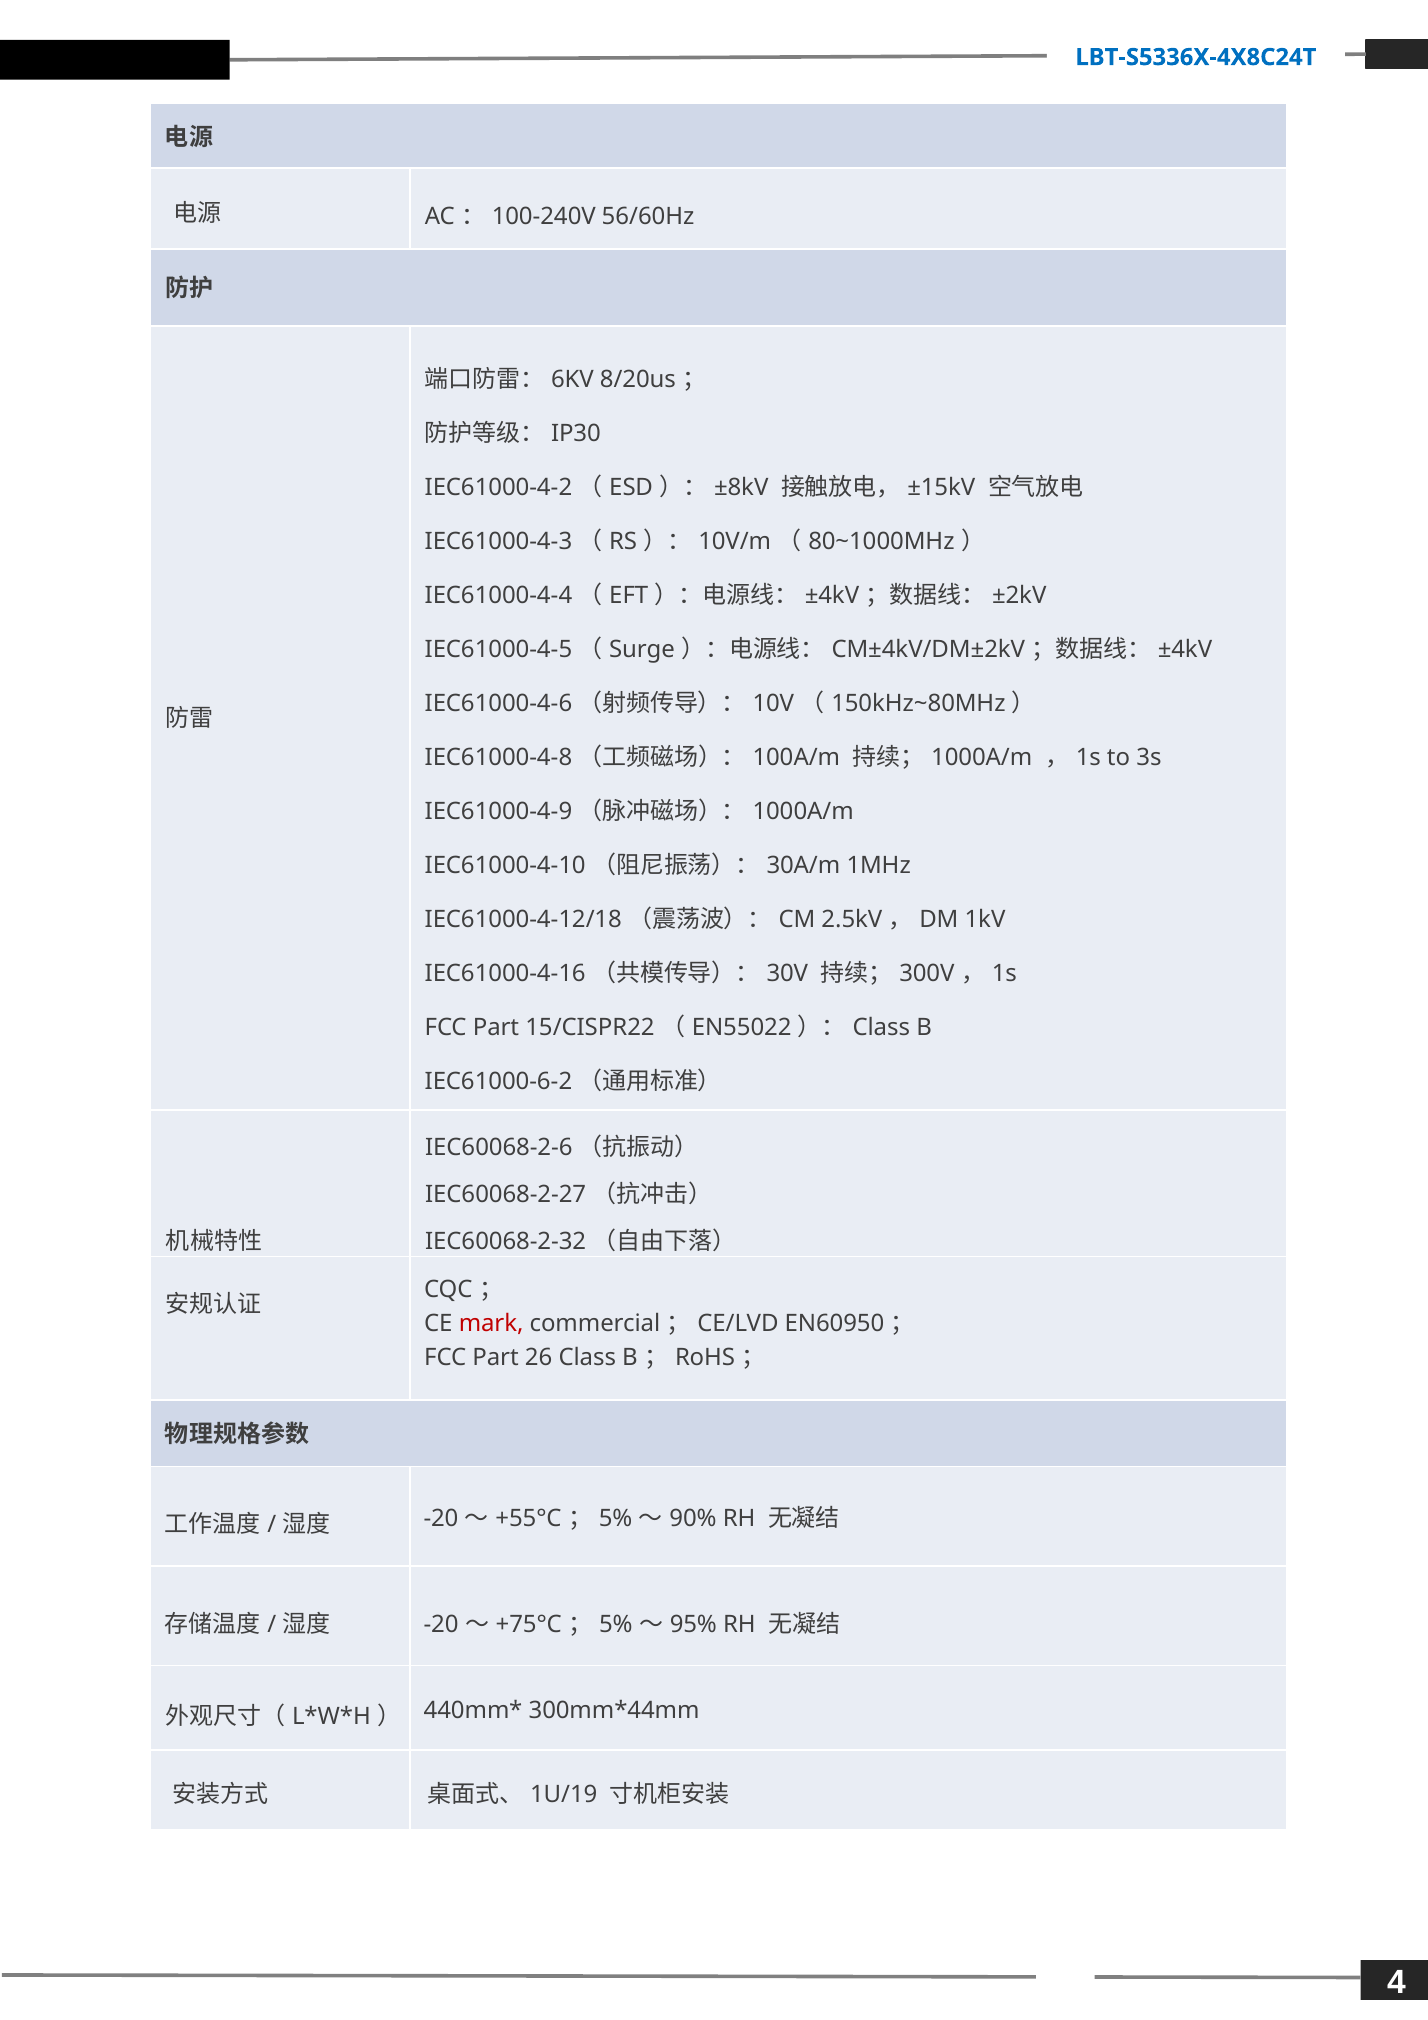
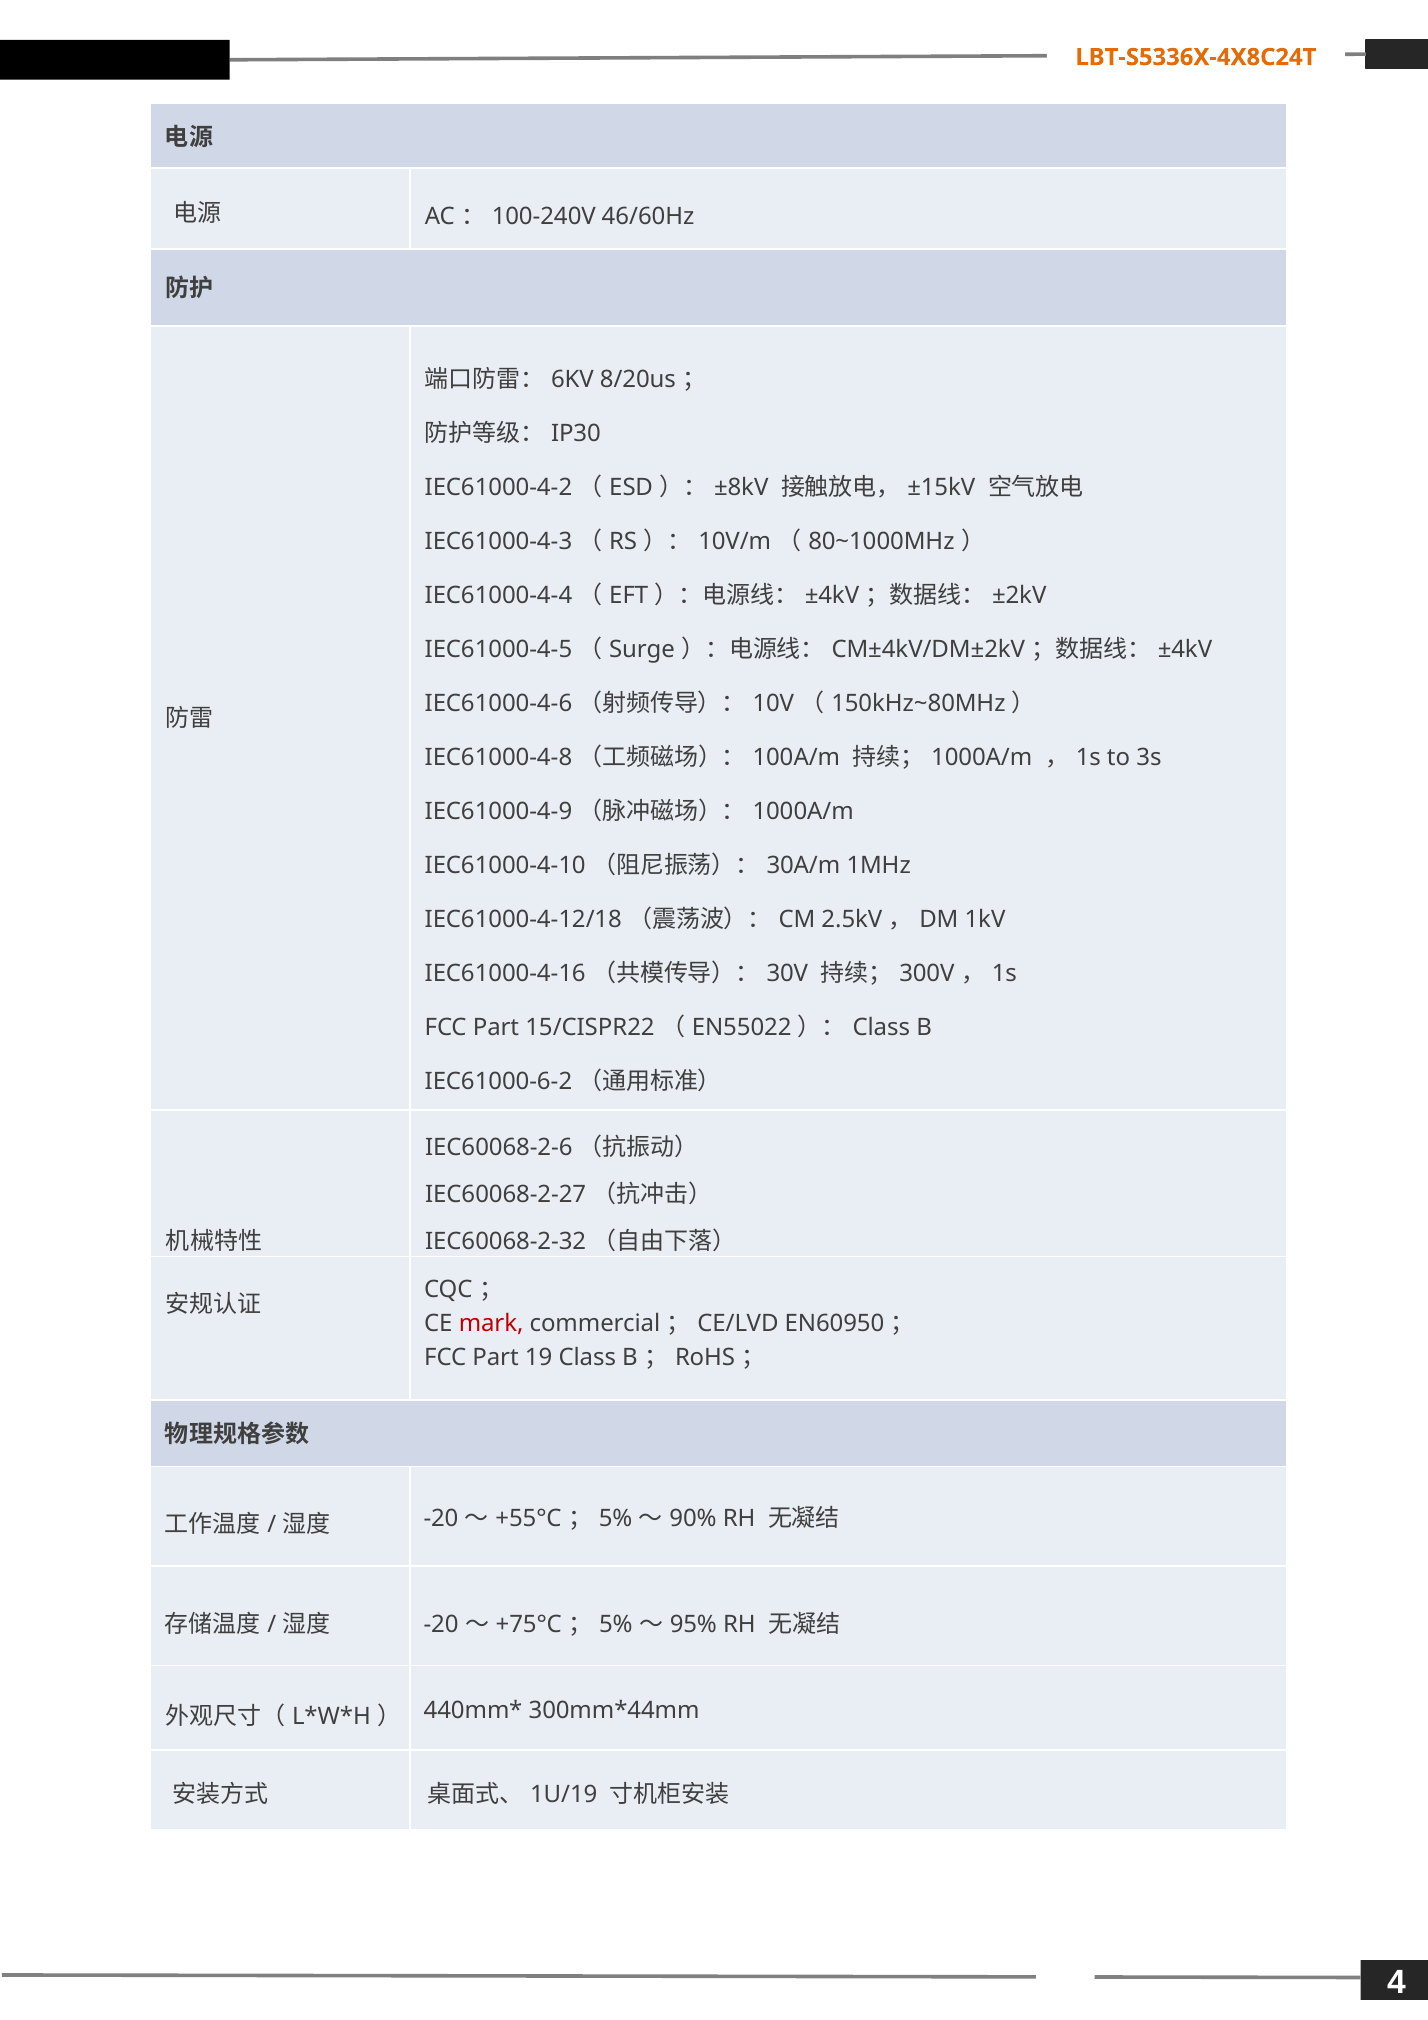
LBT-S5336X-4X8C24T colour: blue -> orange (1196, 57)
56/60Hz: 56/60Hz -> 46/60Hz (648, 217)
26: 26 -> 19 (539, 1358)
